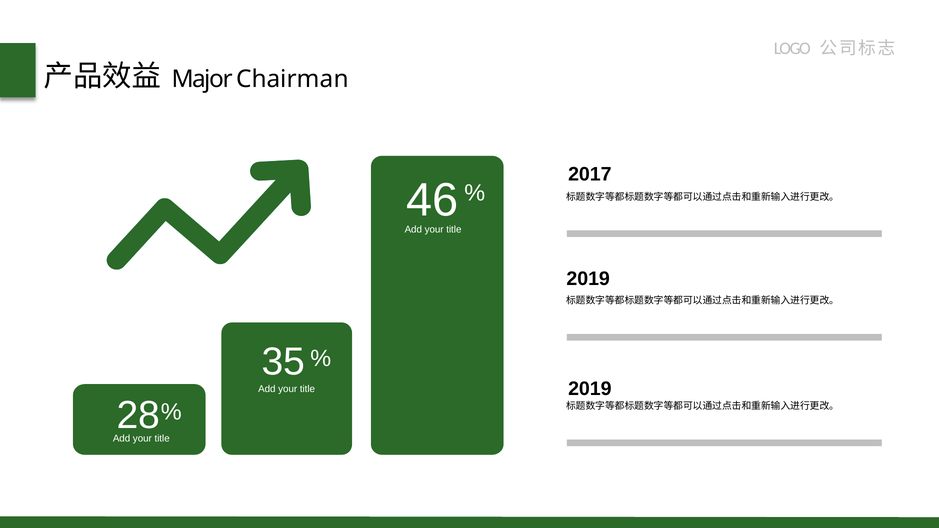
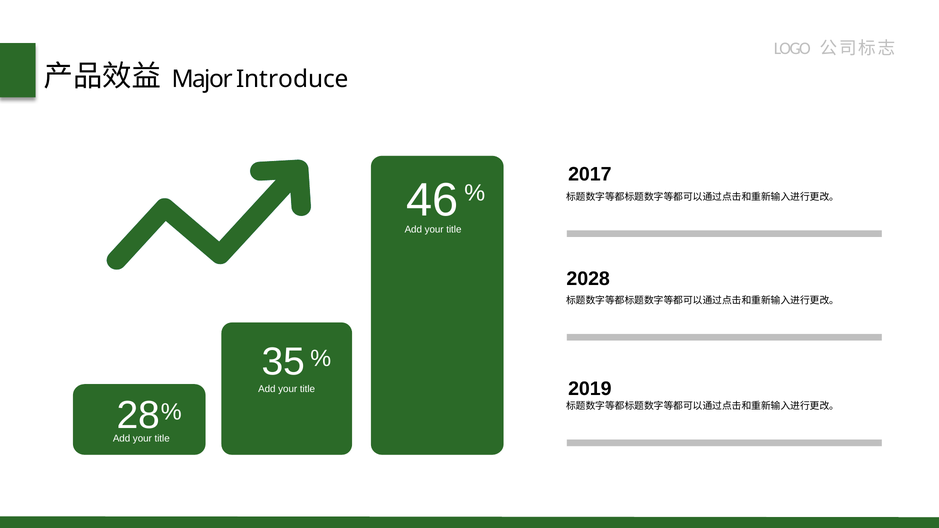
Chairman: Chairman -> Introduce (292, 79)
2019: 2019 -> 2028 (588, 279)
